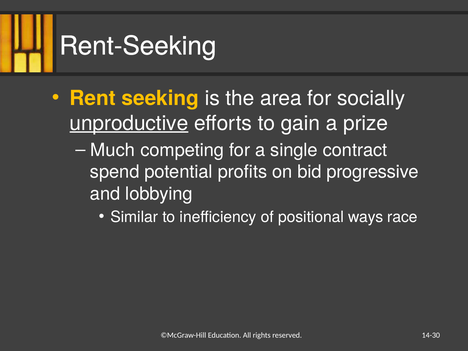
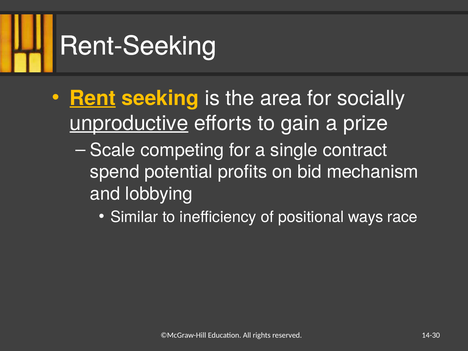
Rent underline: none -> present (93, 98)
Much: Much -> Scale (113, 150)
progressive: progressive -> mechanism (373, 172)
